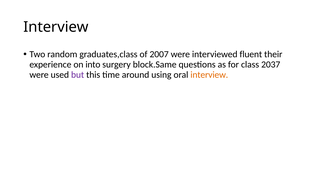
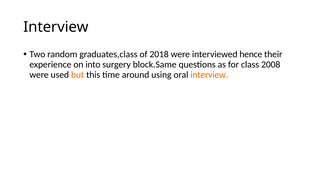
2007: 2007 -> 2018 (159, 55)
fluent: fluent -> hence (251, 55)
2037: 2037 -> 2008 (271, 65)
but colour: purple -> orange (78, 75)
